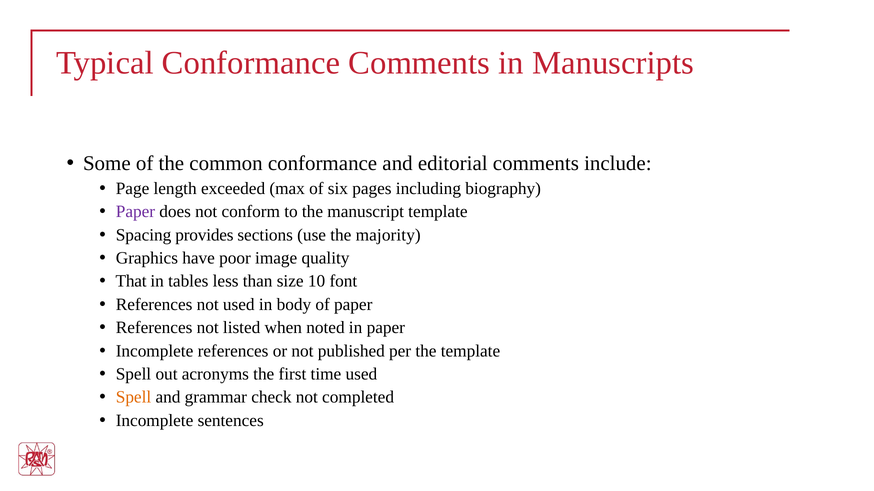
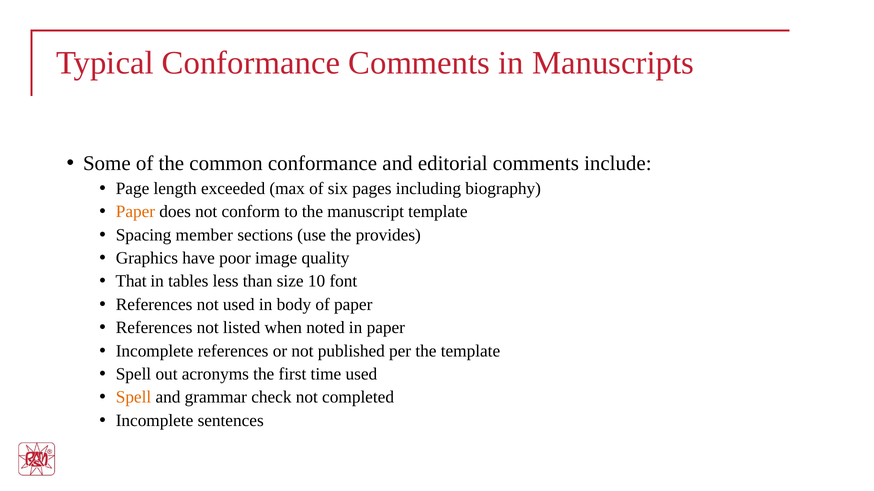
Paper colour: purple -> orange (135, 212)
provides: provides -> member (204, 235)
majority: majority -> provides (388, 235)
